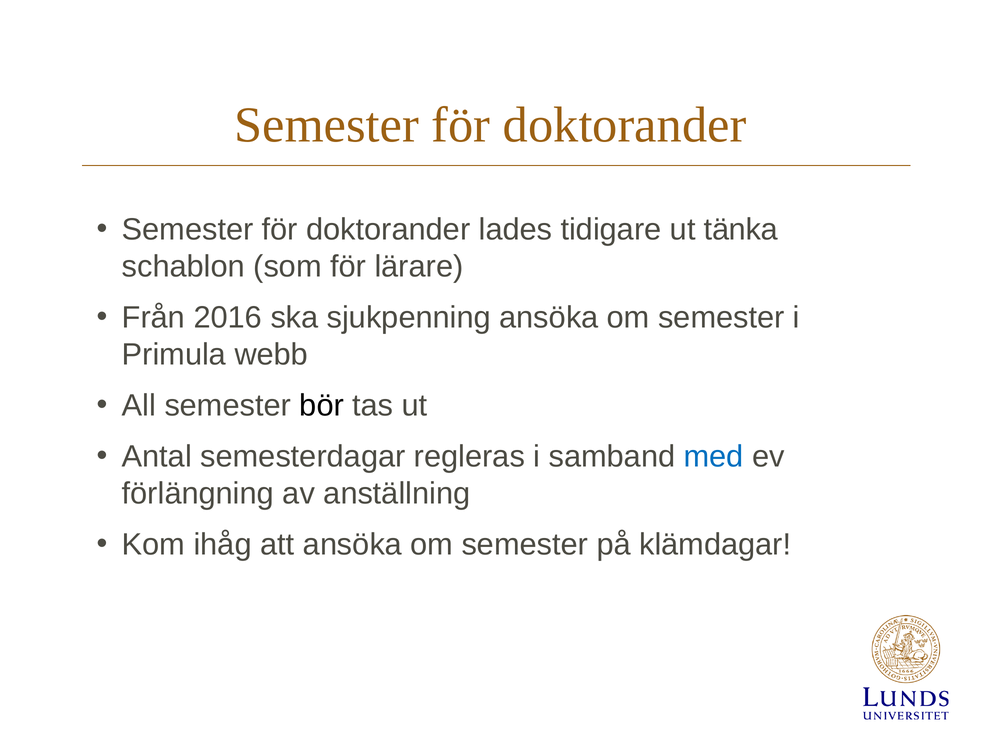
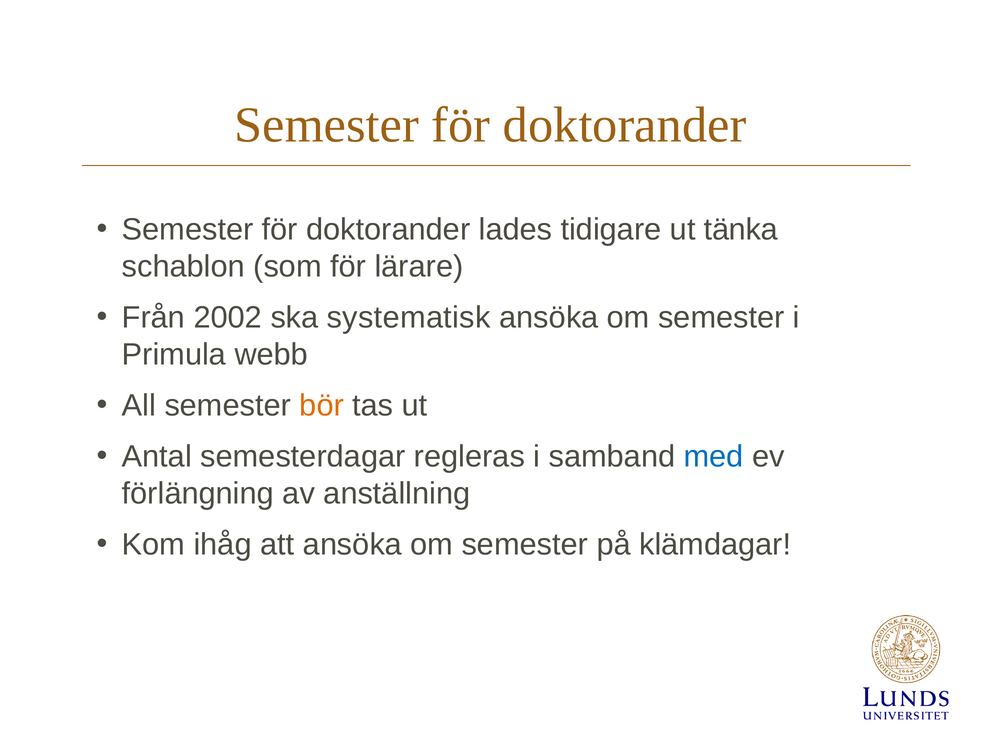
2016: 2016 -> 2002 (228, 318)
sjukpenning: sjukpenning -> systematisk (409, 318)
bör colour: black -> orange (322, 406)
